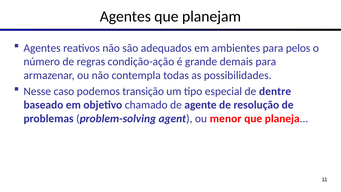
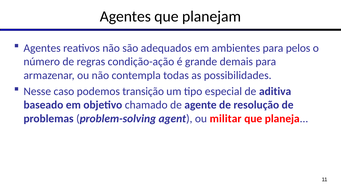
dentre: dentre -> aditiva (275, 91)
menor: menor -> militar (226, 118)
